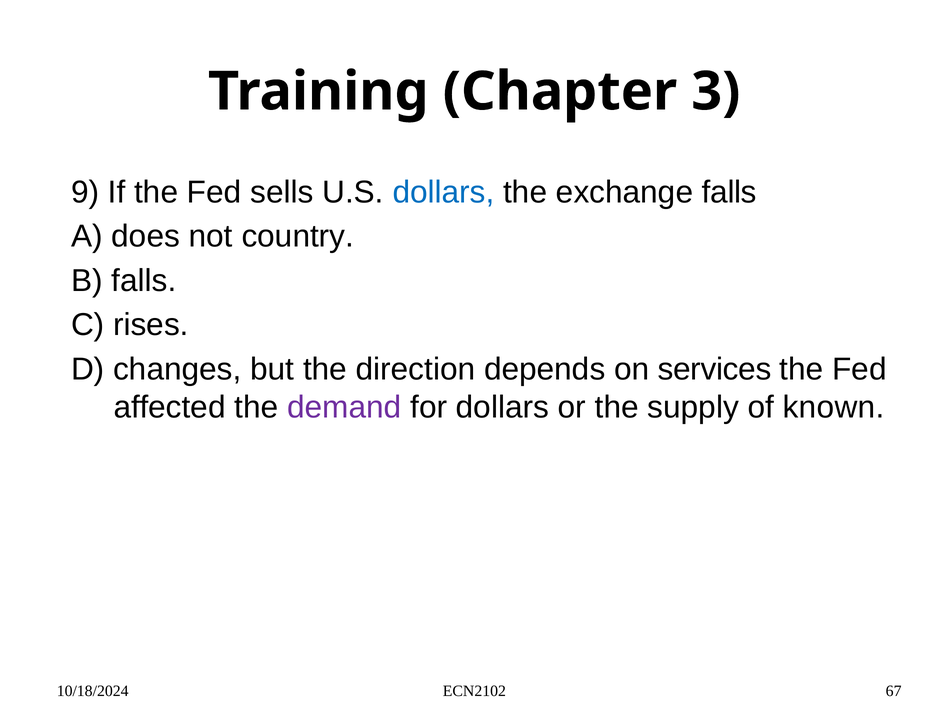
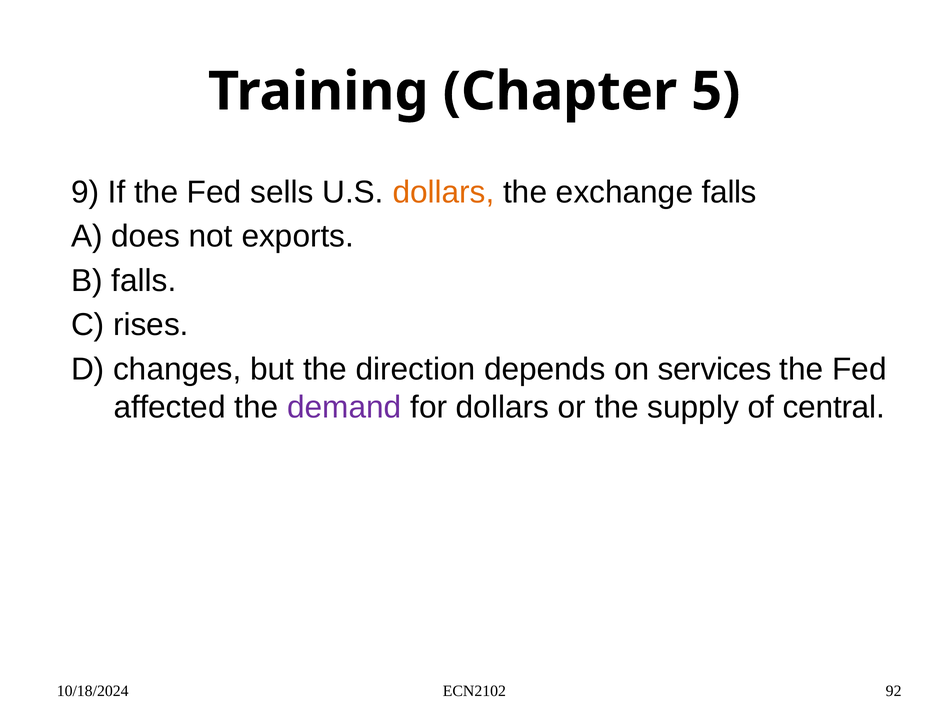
3: 3 -> 5 (716, 92)
dollars colour: blue -> orange (444, 192)
country: country -> exports (298, 236)
known: known -> central (834, 407)
67: 67 -> 92 (894, 691)
